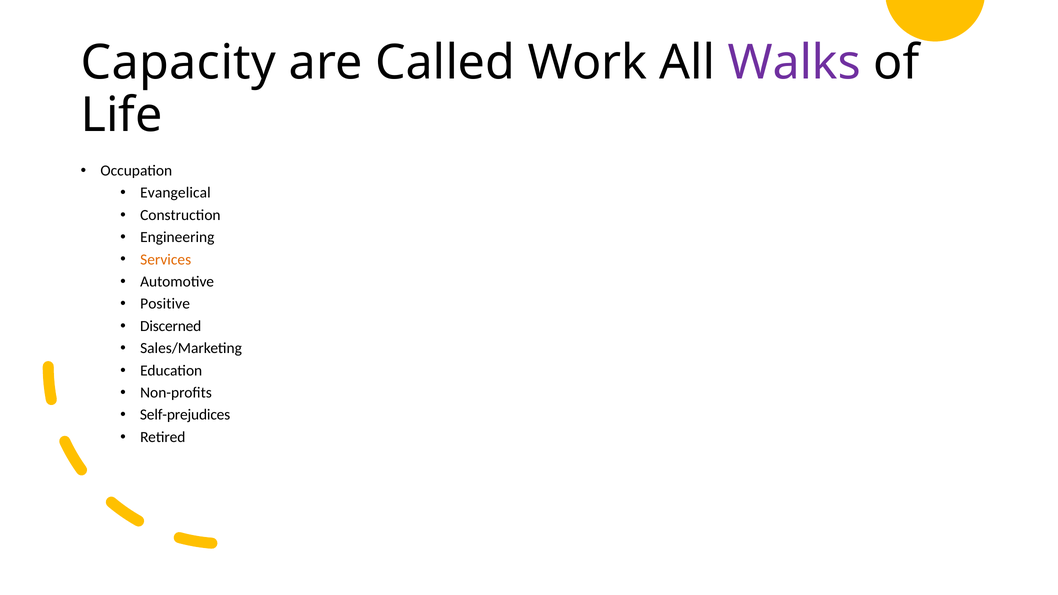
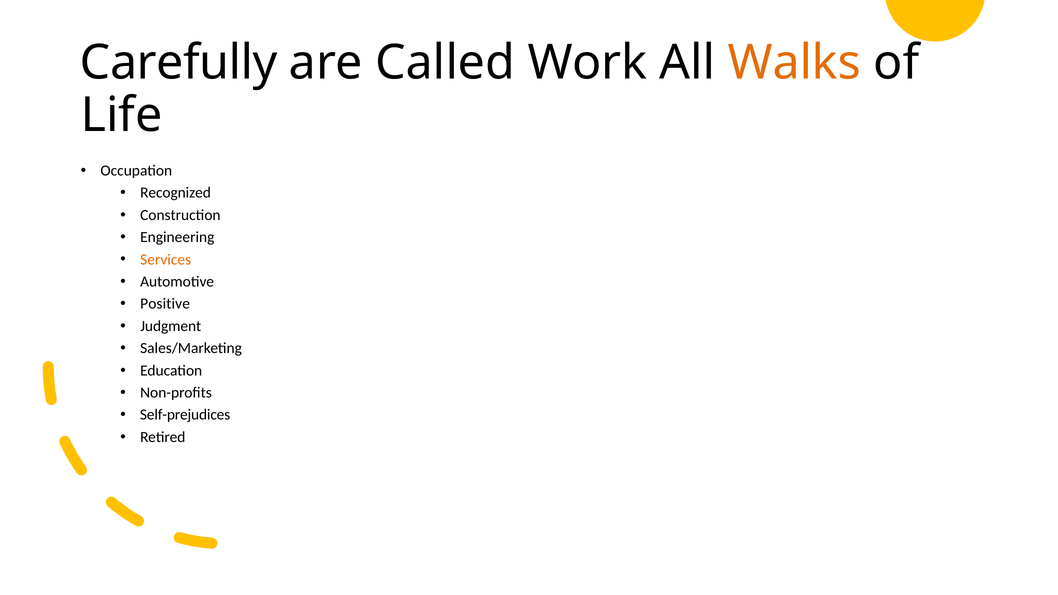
Capacity: Capacity -> Carefully (179, 63)
Walks colour: purple -> orange (794, 63)
Evangelical: Evangelical -> Recognized (176, 193)
Discerned: Discerned -> Judgment (171, 326)
